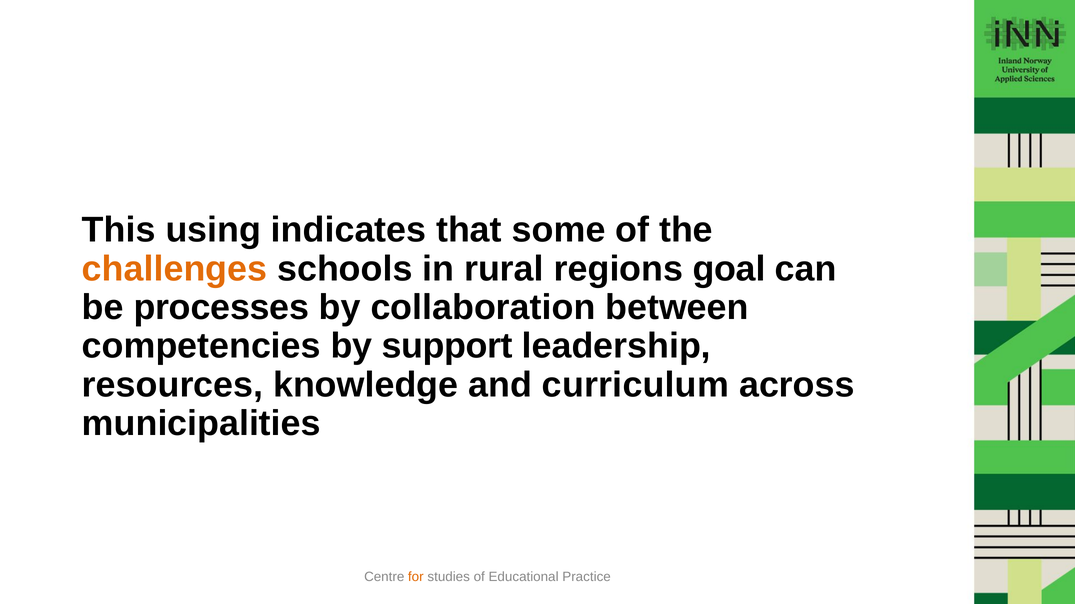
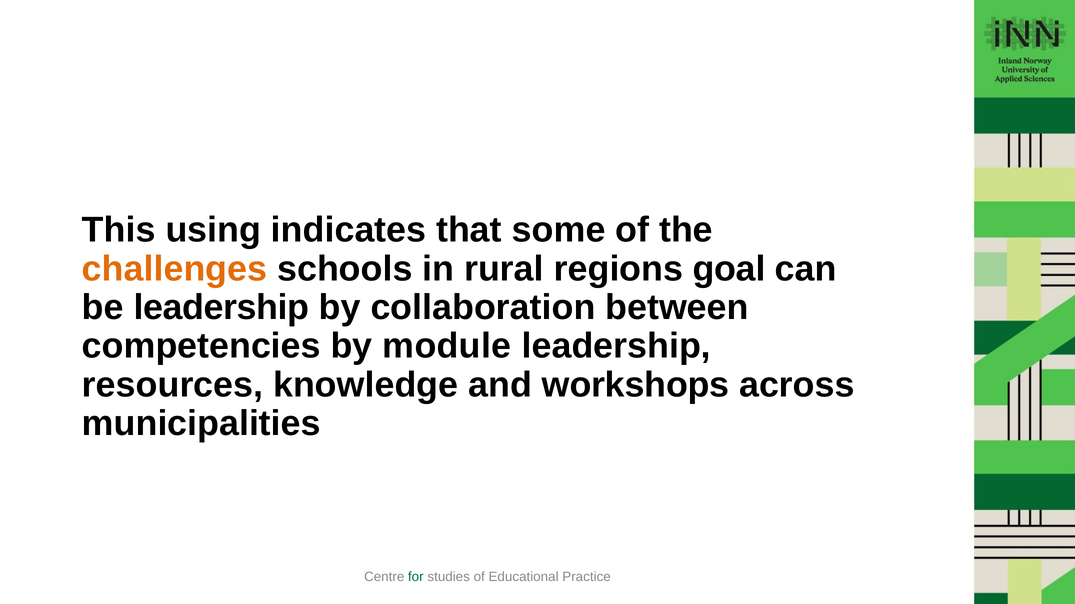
be processes: processes -> leadership (221, 308)
support: support -> module (447, 346)
curriculum: curriculum -> workshops (636, 385)
for colour: orange -> green (416, 577)
